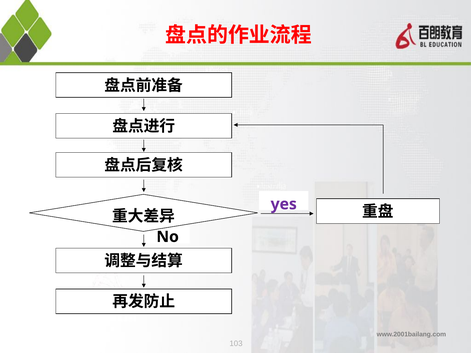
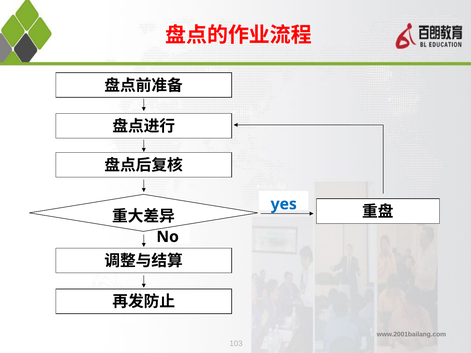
yes colour: purple -> blue (284, 204)
